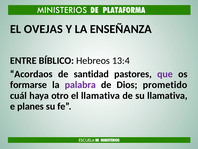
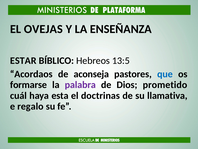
ENTRE: ENTRE -> ESTAR (23, 60)
13:4: 13:4 -> 13:5 (121, 60)
santidad: santidad -> aconseja (91, 74)
que colour: purple -> blue (165, 74)
otro: otro -> esta (60, 95)
el llamativa: llamativa -> doctrinas (100, 95)
planes: planes -> regalo (30, 106)
